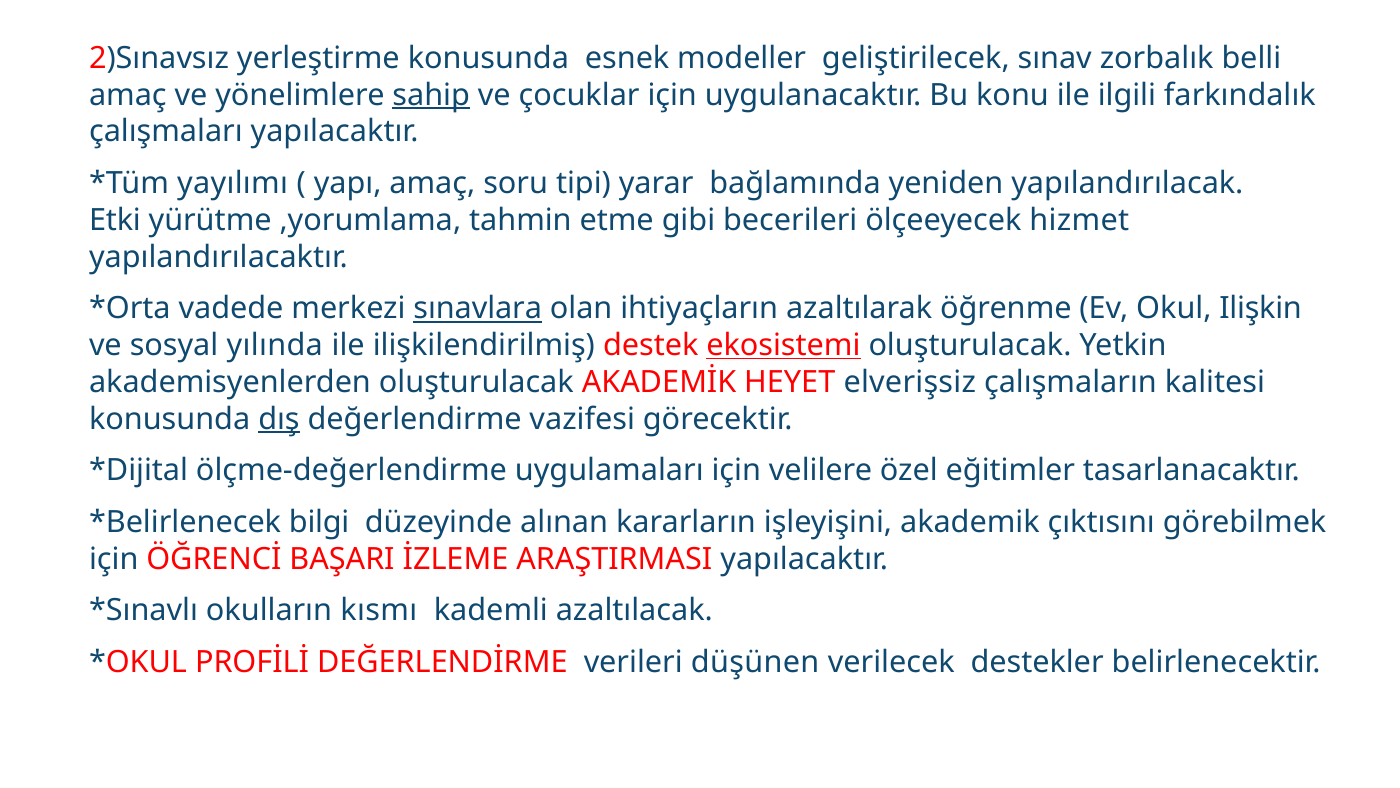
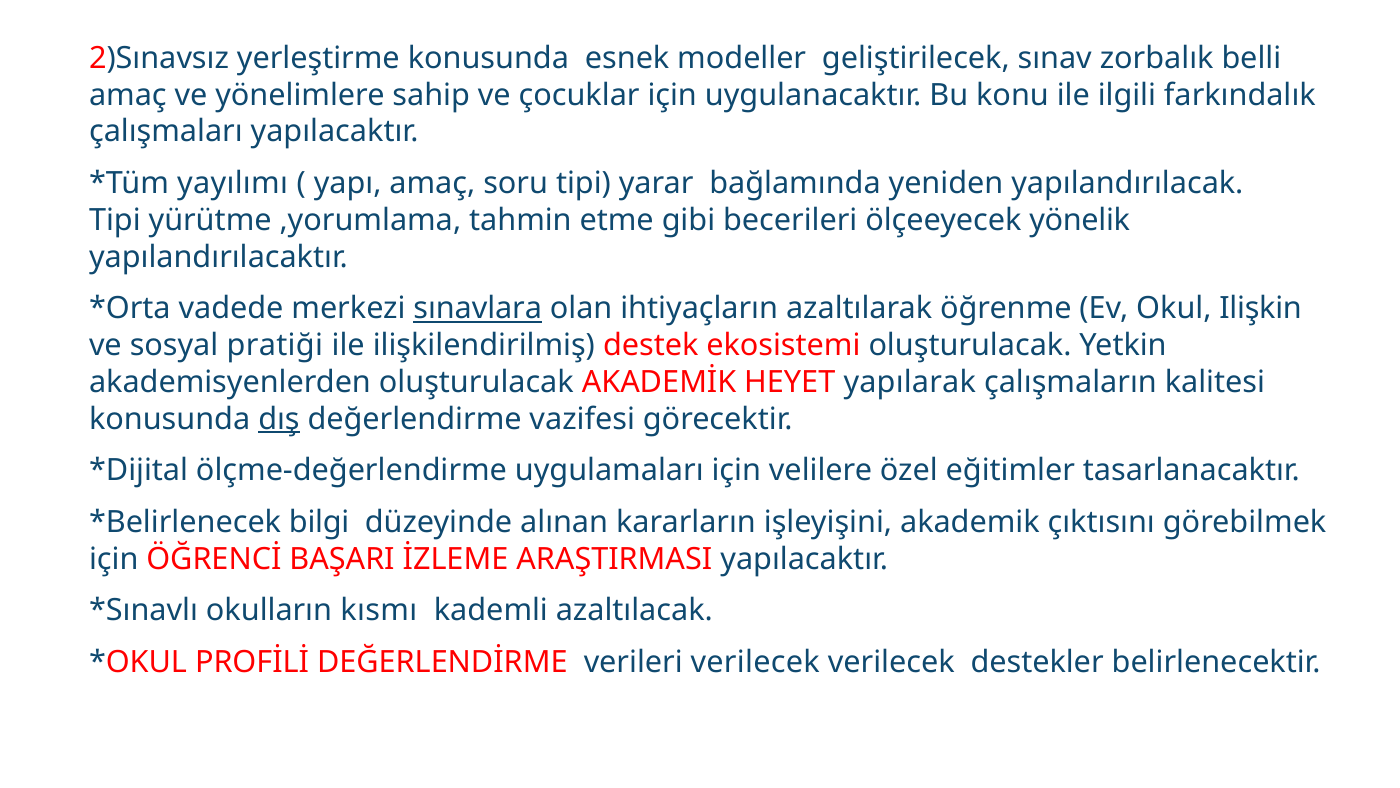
sahip underline: present -> none (431, 95)
Etki: Etki -> Tipi (115, 220)
hizmet: hizmet -> yönelik (1080, 220)
yılında: yılında -> pratiği (275, 345)
ekosistemi underline: present -> none (783, 345)
elverişsiz: elverişsiz -> yapılarak (910, 382)
verileri düşünen: düşünen -> verilecek (755, 662)
